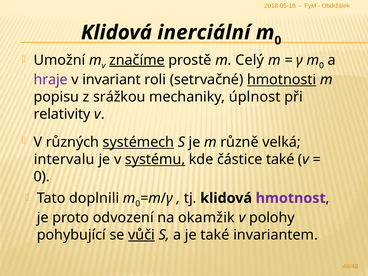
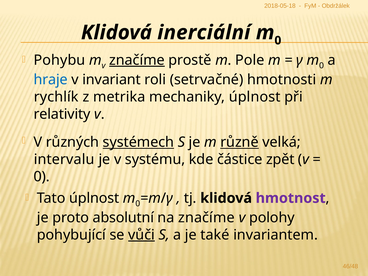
Umožní: Umožní -> Pohybu (59, 60)
Celý: Celý -> Pole (250, 60)
hraje colour: purple -> blue (51, 80)
hmotnosti underline: present -> none (282, 80)
popisu: popisu -> rychlík (56, 97)
srážkou: srážkou -> metrika (119, 97)
různě underline: none -> present (239, 142)
systému underline: present -> none (155, 159)
částice také: také -> zpět (280, 159)
Tato doplnili: doplnili -> úplnost (94, 198)
odvození: odvození -> absolutní (123, 218)
na okamžik: okamžik -> značíme (206, 218)
